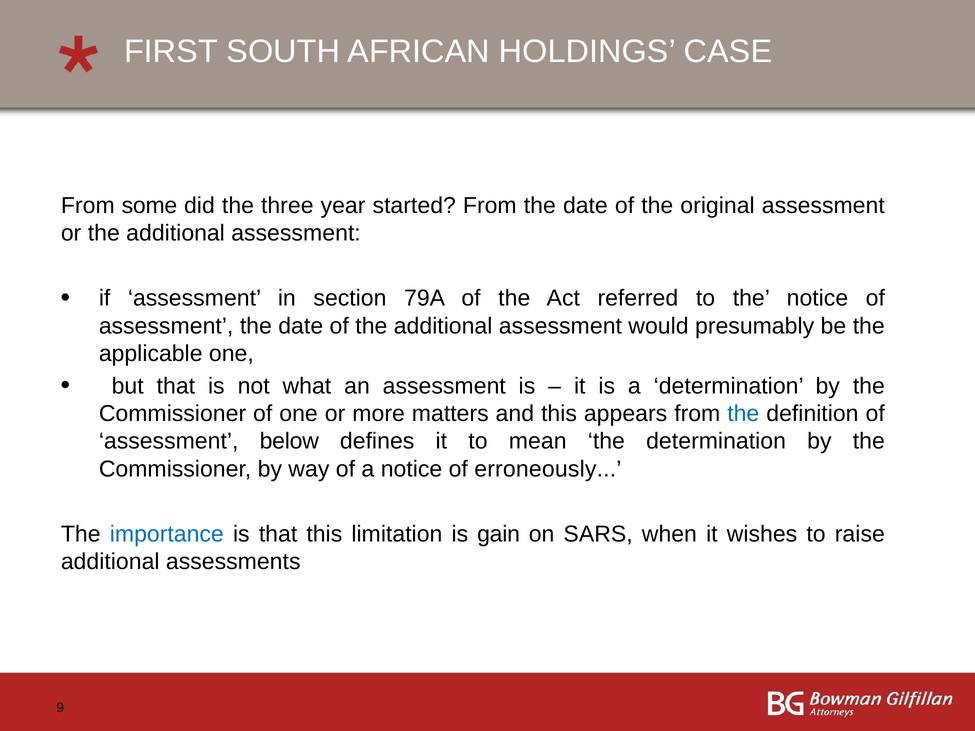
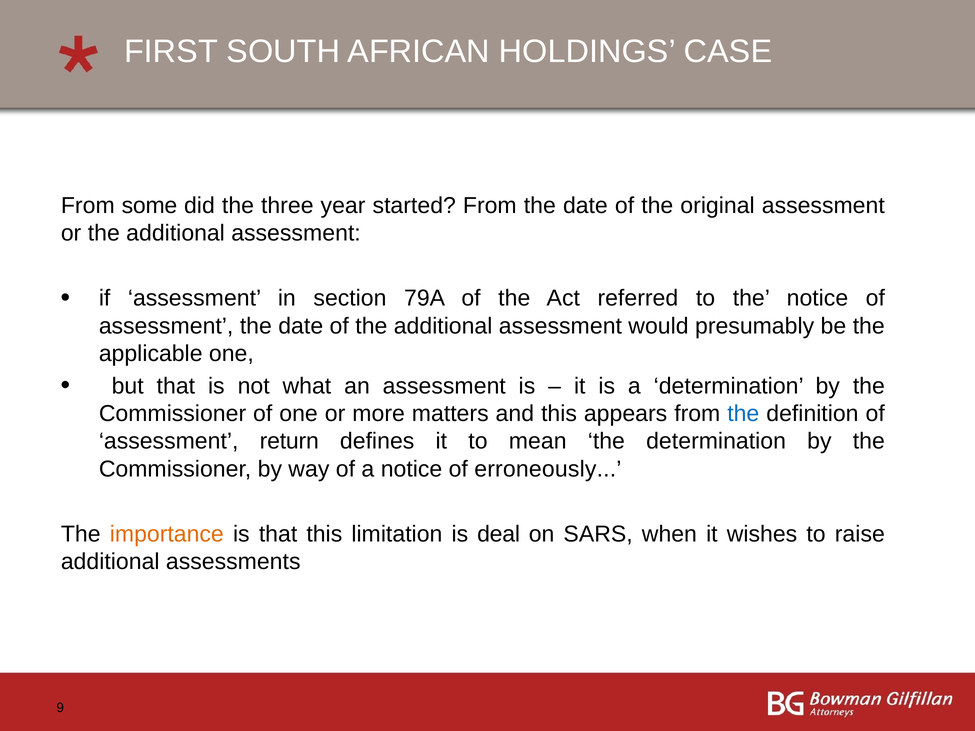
below: below -> return (289, 442)
importance colour: blue -> orange (167, 534)
gain: gain -> deal (499, 534)
